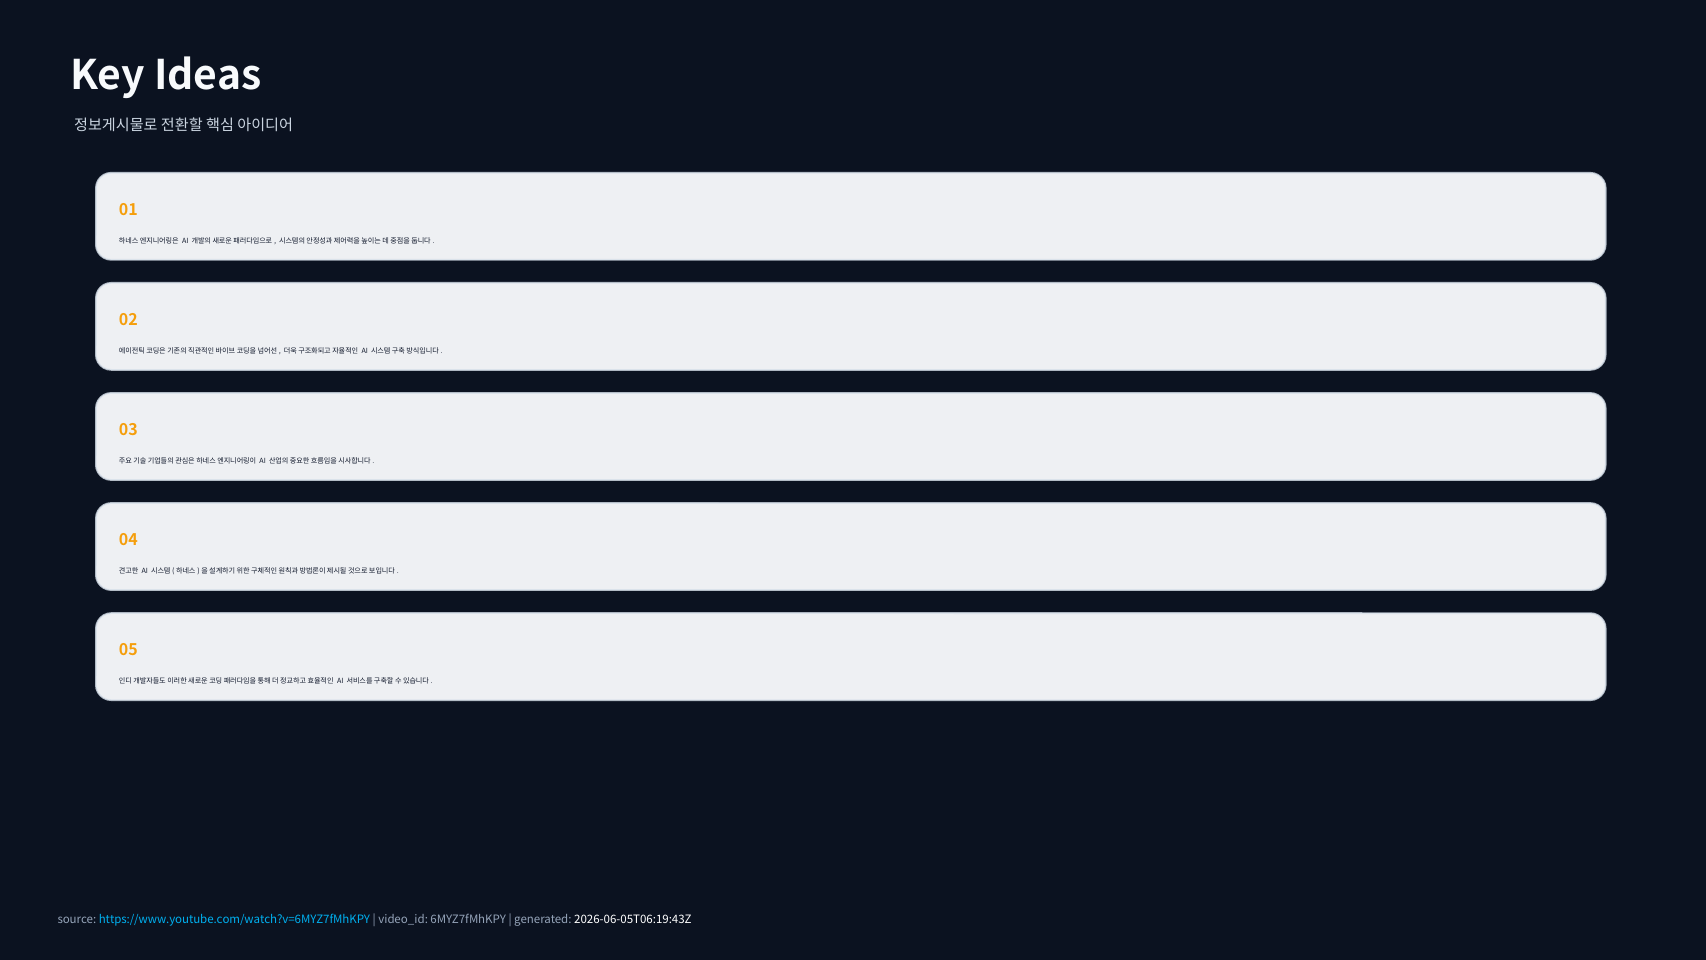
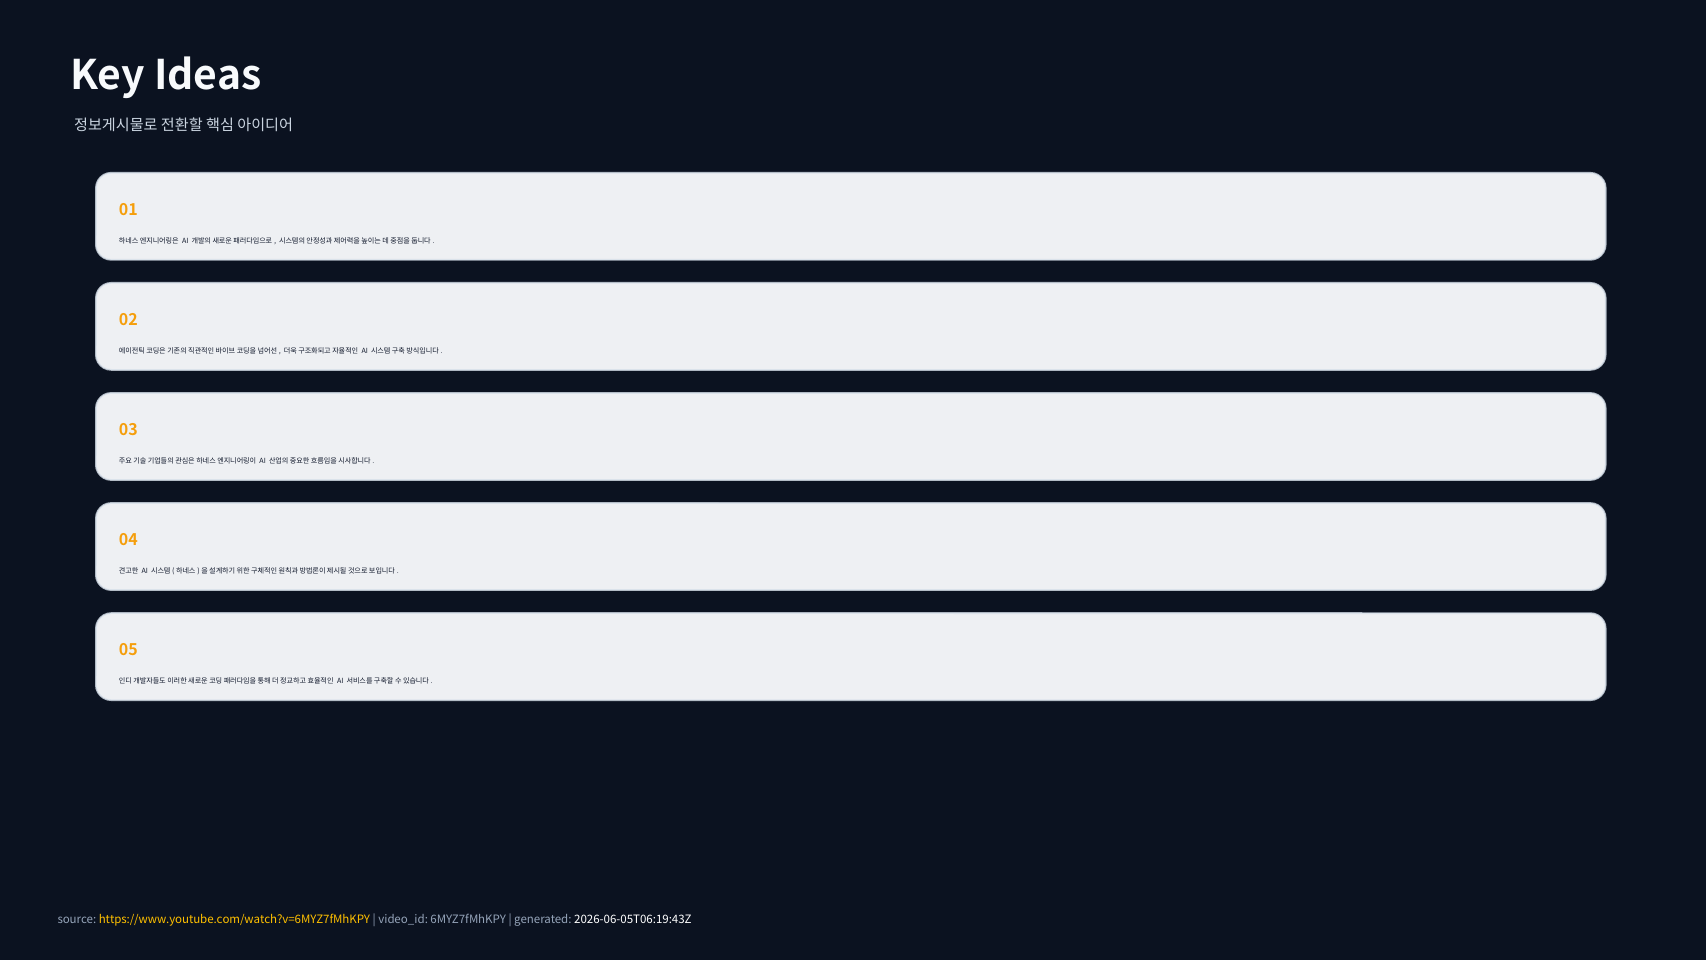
https://www.youtube.com/watch?v=6MYZ7fMhKPY colour: light blue -> yellow (234, 919)
